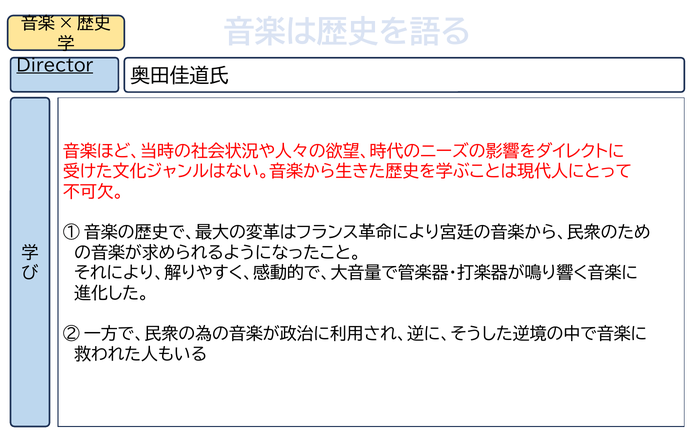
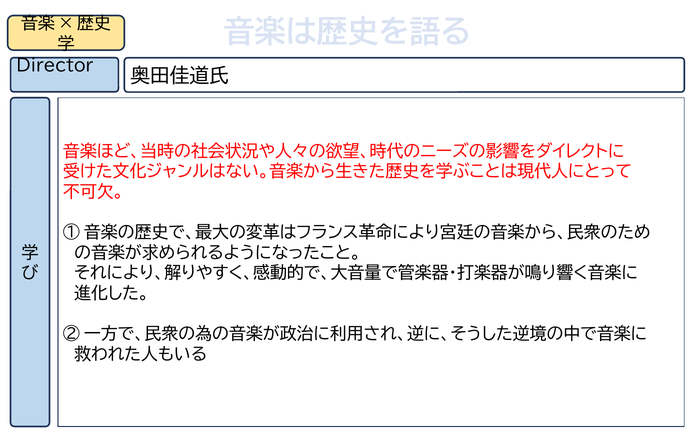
Director underline: present -> none (55, 66)
